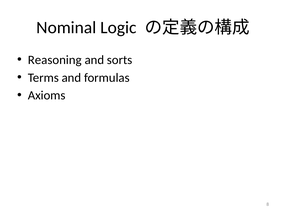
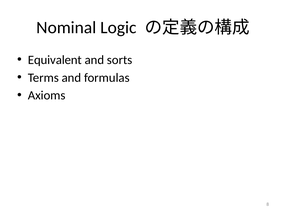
Reasoning: Reasoning -> Equivalent (55, 60)
